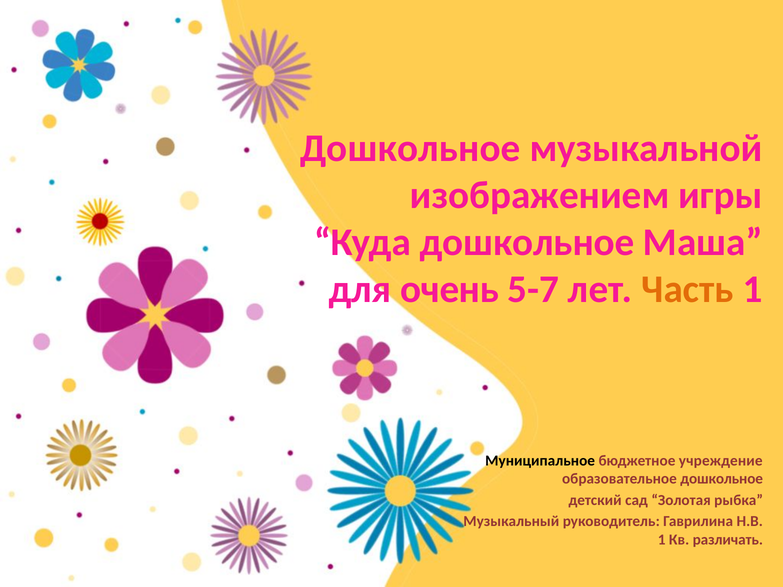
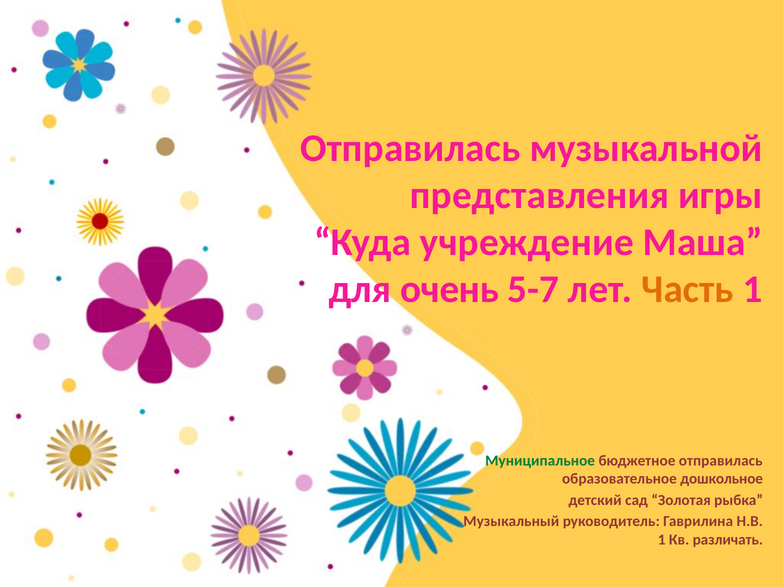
Дошкольное: Дошкольное -> Отправилась (410, 148)
изображением: изображением -> представления (540, 195)
Куда дошкольное: дошкольное -> учреждение (527, 242)
Муниципальное colour: black -> green (540, 461)
бюджетное учреждение: учреждение -> отправилась (721, 461)
